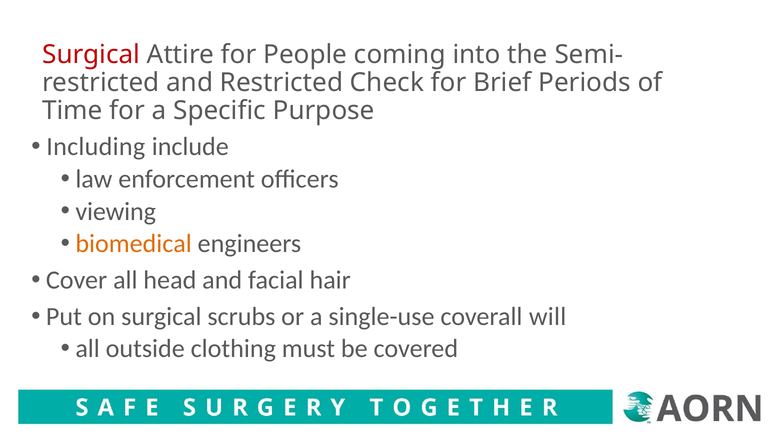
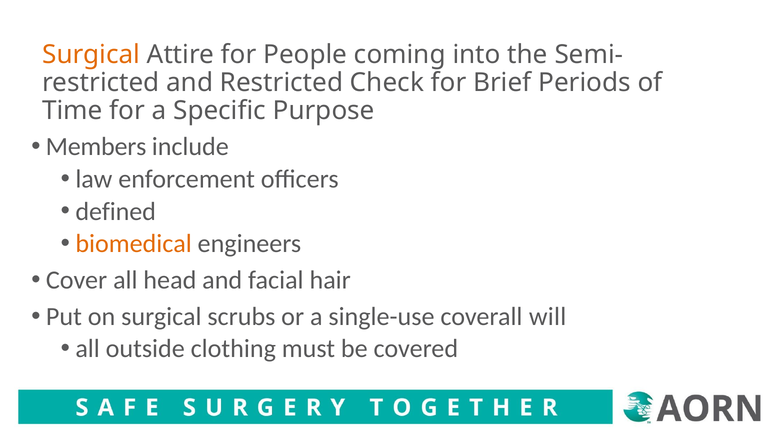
Surgical colour: red -> orange (91, 54)
Including: Including -> Members (96, 147)
viewing: viewing -> defined (116, 211)
